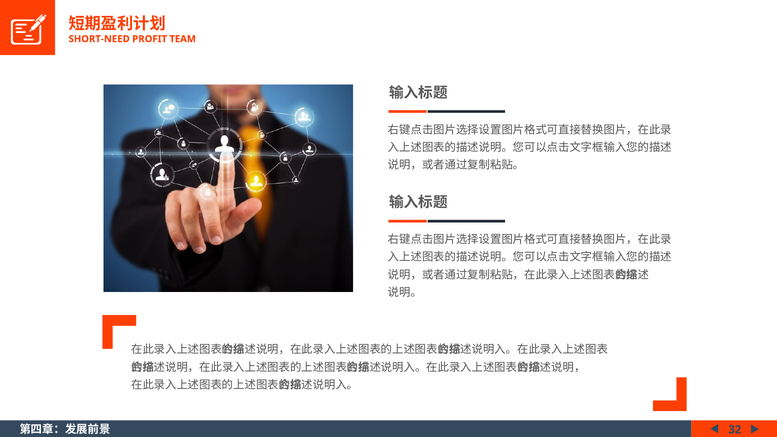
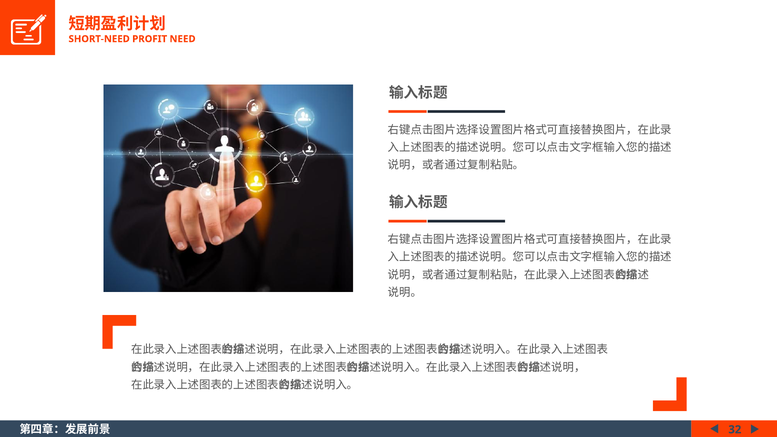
TEAM: TEAM -> NEED (183, 39)
